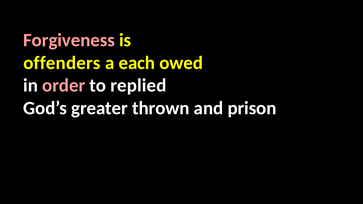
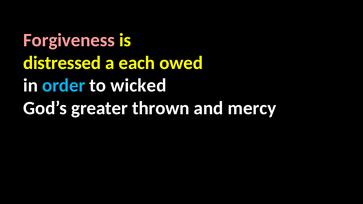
offenders: offenders -> distressed (62, 63)
order colour: pink -> light blue (64, 86)
replied: replied -> wicked (138, 86)
prison: prison -> mercy (252, 108)
